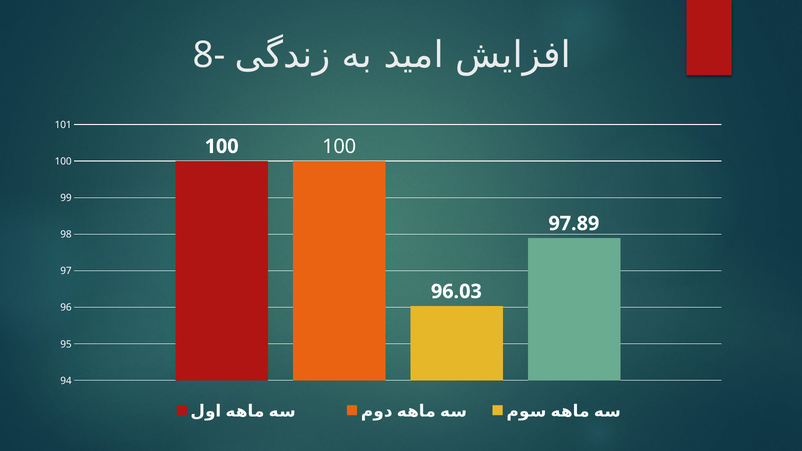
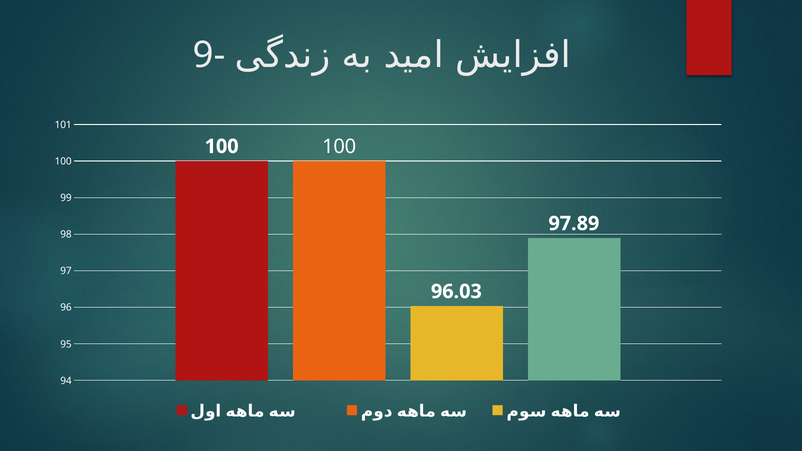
8-: 8- -> 9- (209, 55)
